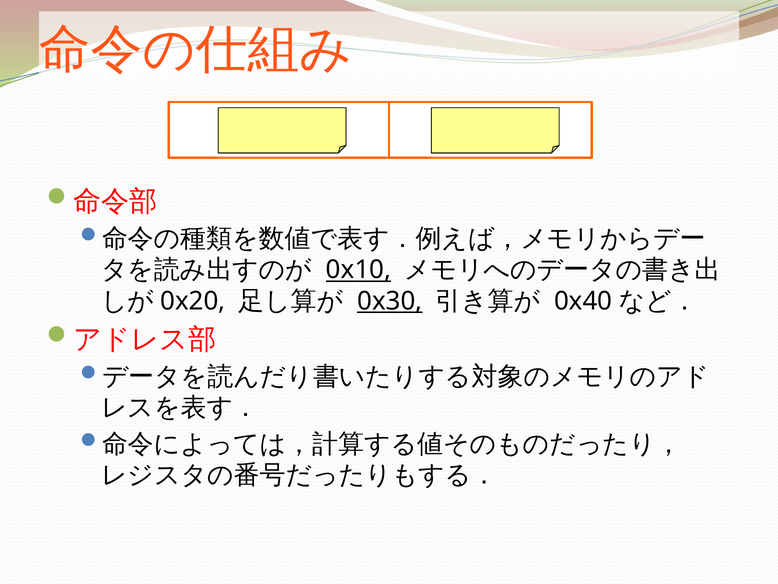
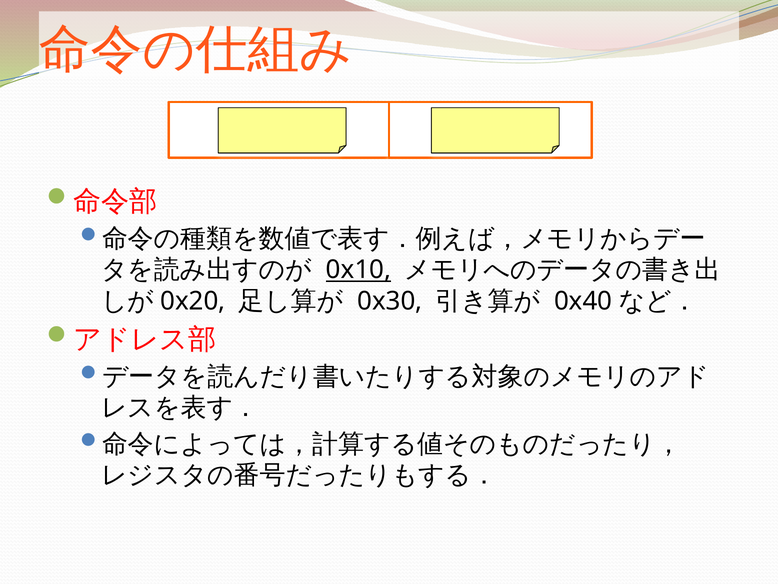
0x30 underline: present -> none (390, 301)
